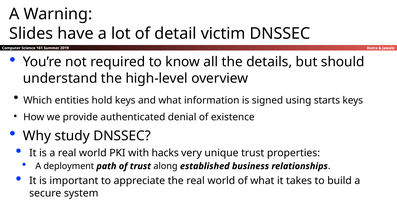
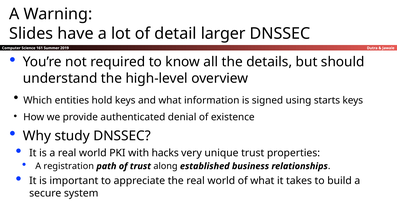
victim: victim -> larger (223, 34)
deployment: deployment -> registration (69, 166)
